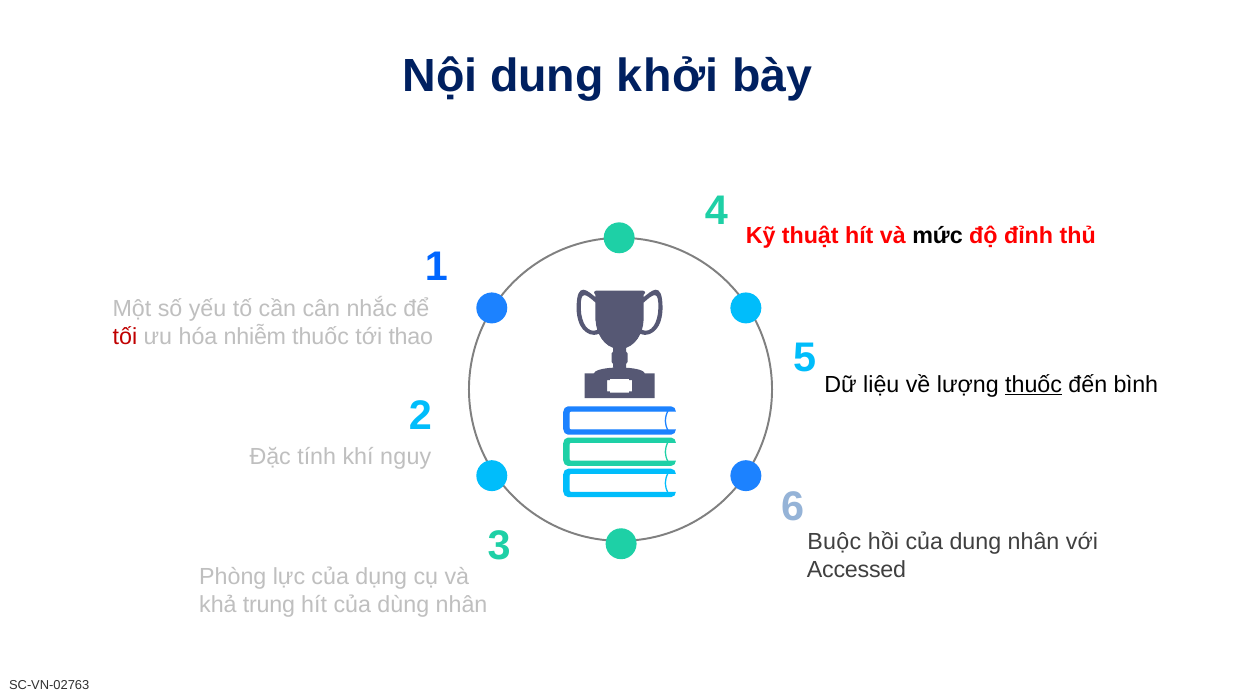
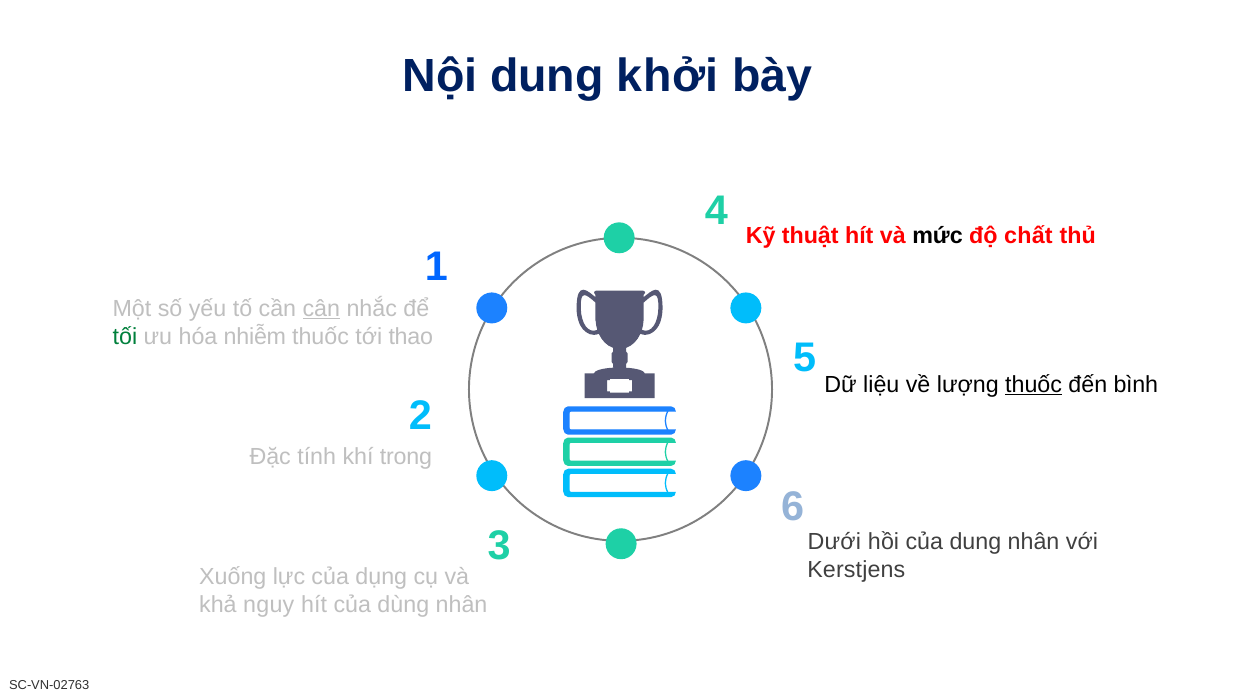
đỉnh: đỉnh -> chất (1028, 235)
cân underline: none -> present (321, 309)
tối colour: red -> green (125, 337)
nguy: nguy -> trong (406, 457)
Buộc: Buộc -> Dưới (834, 542)
Accessed: Accessed -> Kerstjens (856, 570)
Phòng: Phòng -> Xuống (233, 577)
trung: trung -> nguy (269, 605)
